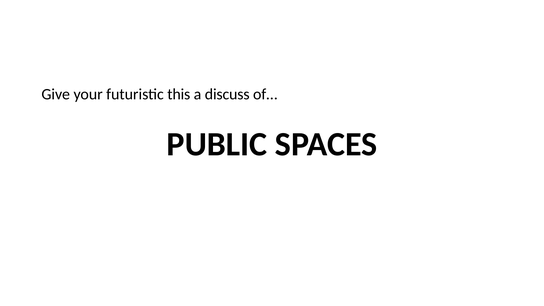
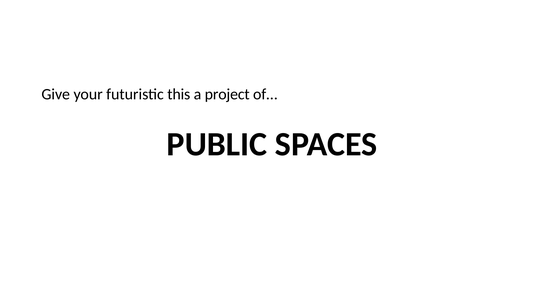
discuss: discuss -> project (227, 94)
